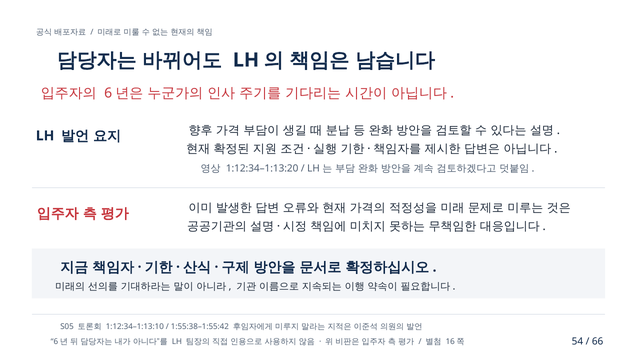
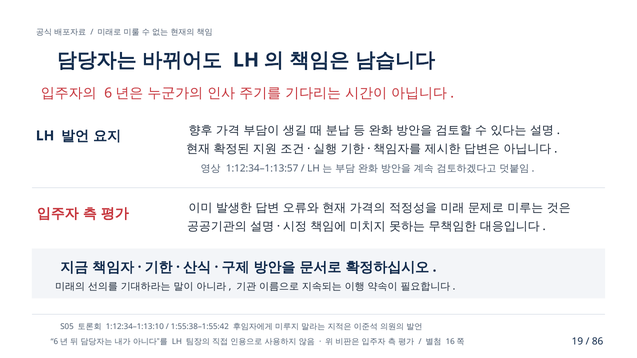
1:12:34–1:13:20: 1:12:34–1:13:20 -> 1:12:34–1:13:57 (262, 168)
54: 54 -> 19 (577, 342)
66: 66 -> 86 (598, 342)
